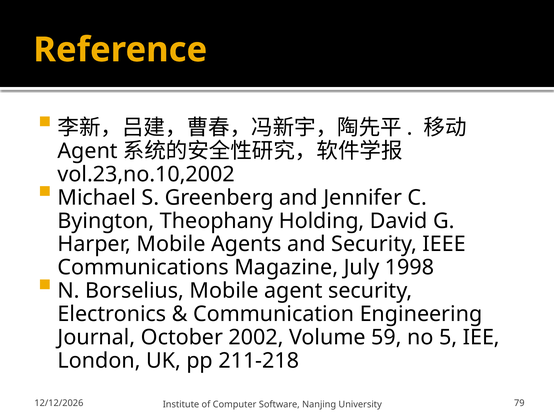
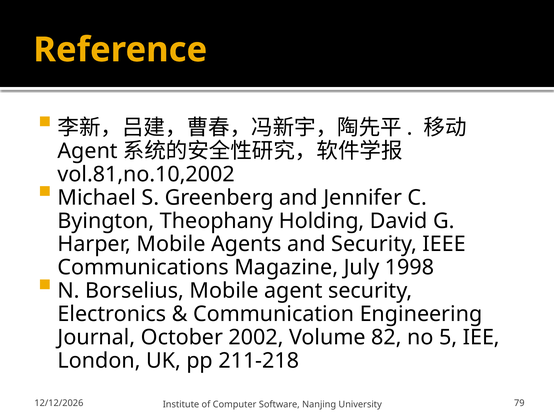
vol.23,no.10,2002: vol.23,no.10,2002 -> vol.81,no.10,2002 (146, 174)
59: 59 -> 82 (386, 337)
